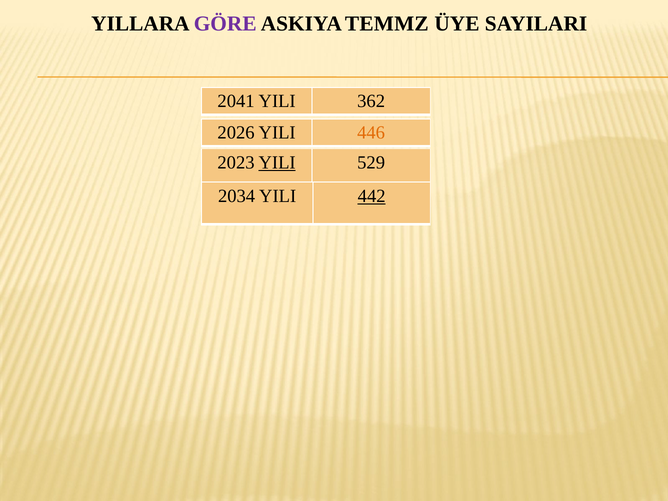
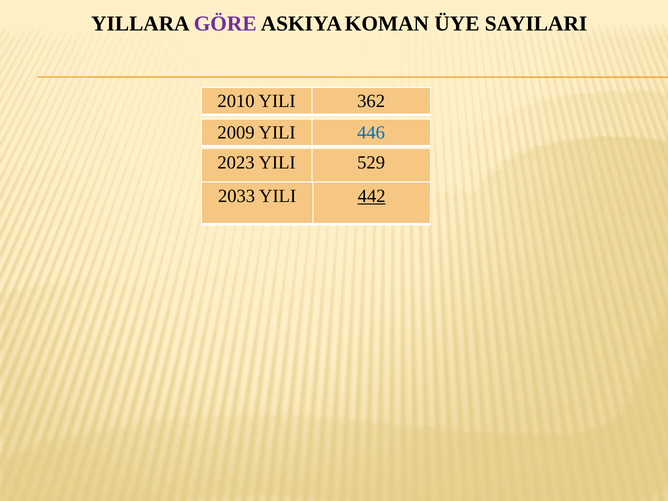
TEMMZ: TEMMZ -> KOMAN (387, 24)
2041: 2041 -> 2010 (236, 101)
2026: 2026 -> 2009 (236, 133)
446 colour: orange -> blue (371, 133)
YILI underline: present -> none (277, 163)
2034: 2034 -> 2033 (237, 196)
